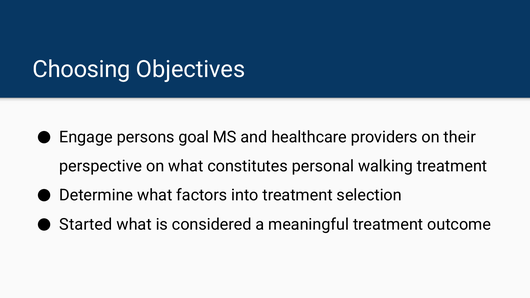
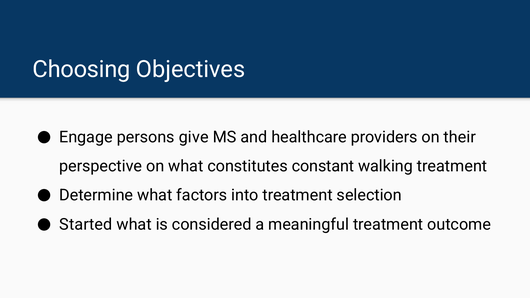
goal: goal -> give (194, 137)
personal: personal -> constant (323, 166)
